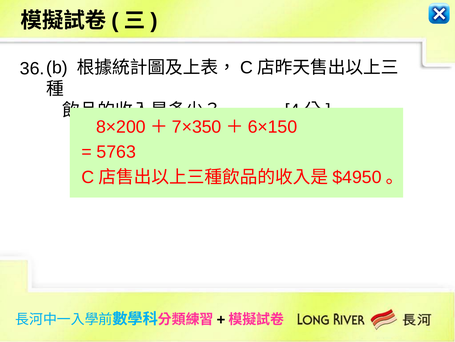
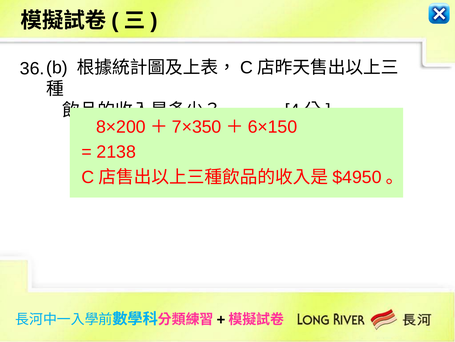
5763: 5763 -> 2138 (116, 152)
